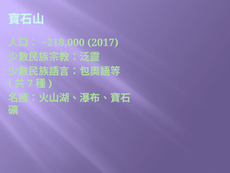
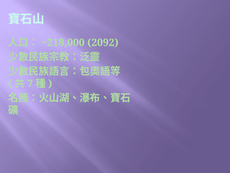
2017: 2017 -> 2092 (103, 42)
